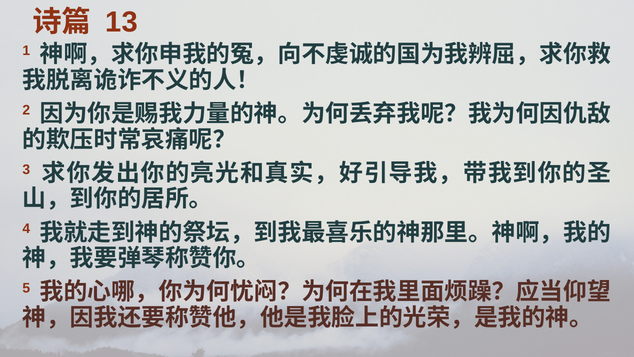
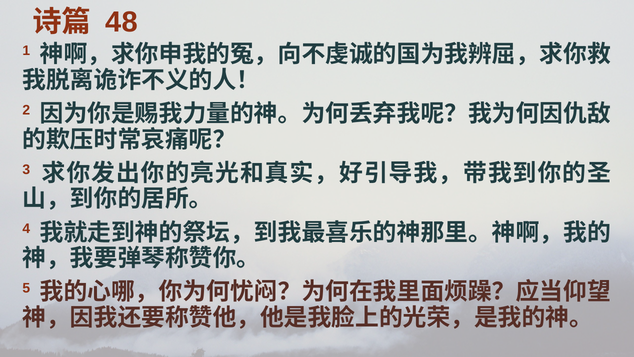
13: 13 -> 48 (122, 22)
